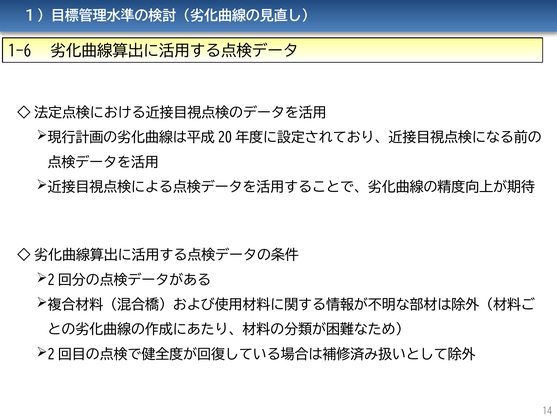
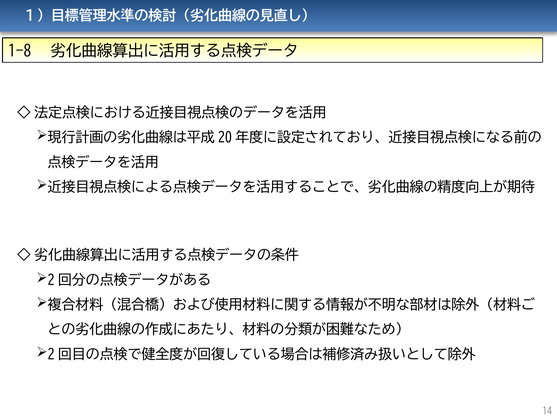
1-6: 1-6 -> 1-8 (20, 51)
